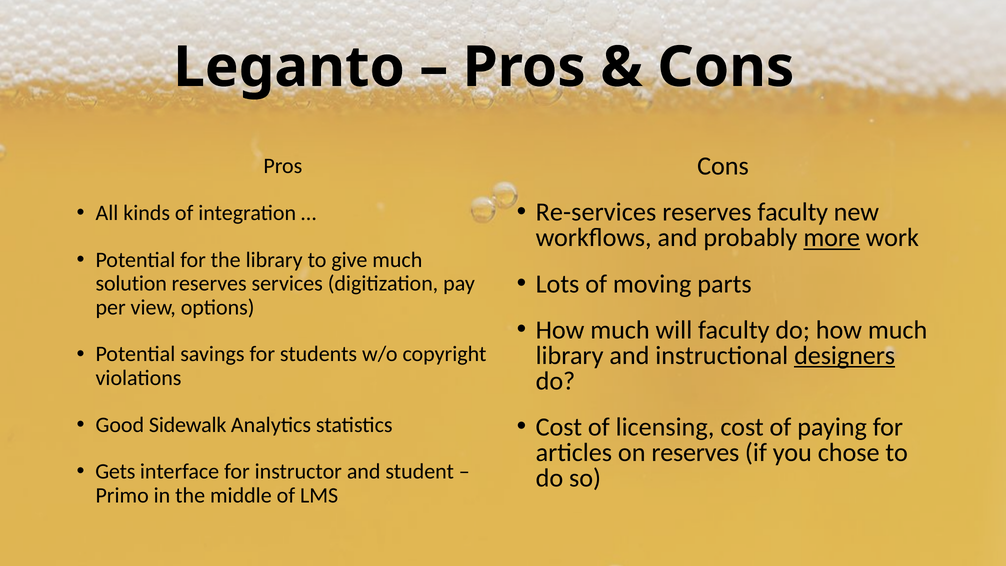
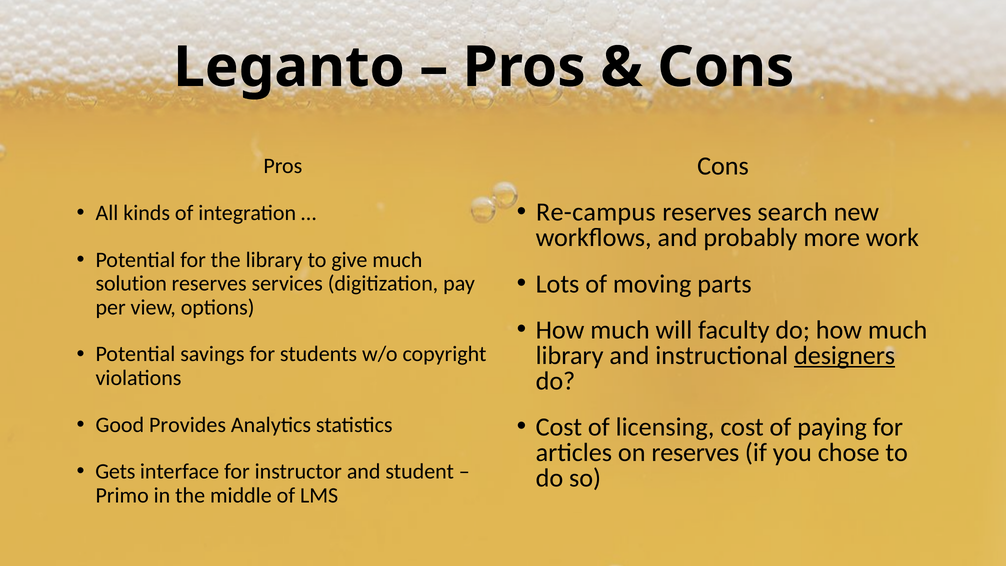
Re-services: Re-services -> Re-campus (596, 212)
reserves faculty: faculty -> search (793, 212)
more underline: present -> none (832, 238)
Sidewalk: Sidewalk -> Provides (188, 425)
